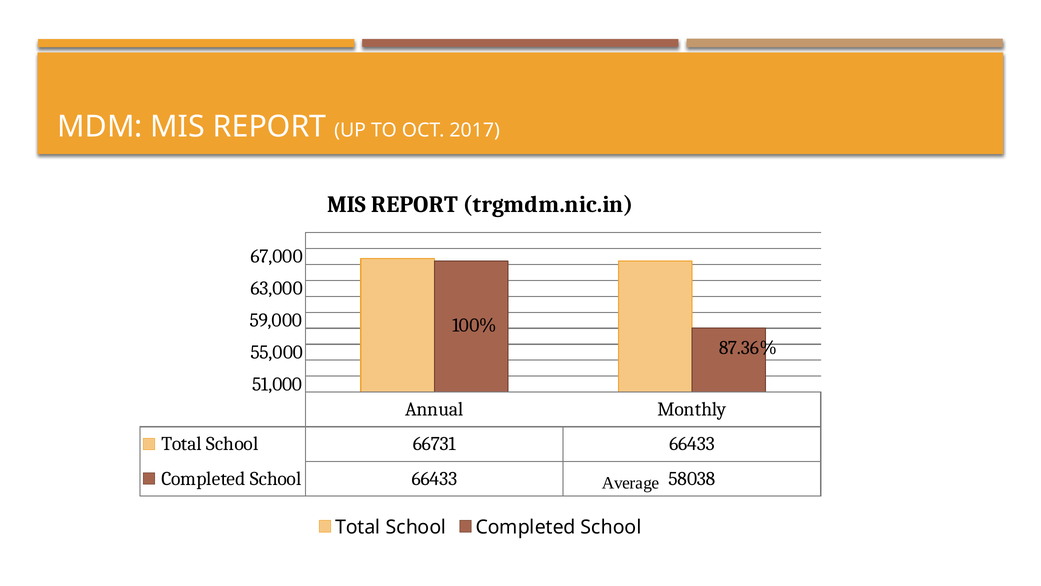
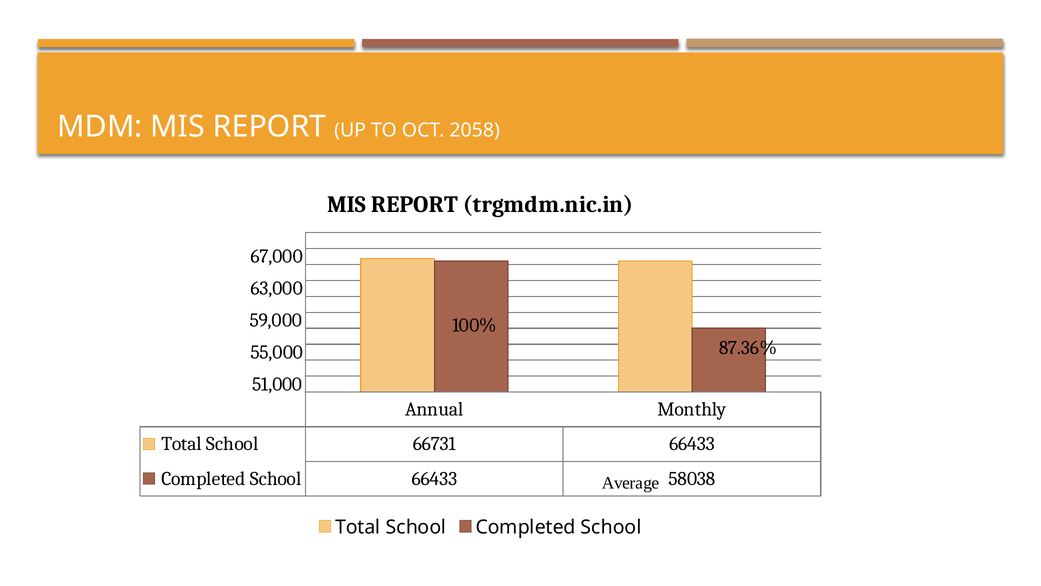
2017: 2017 -> 2058 (475, 130)
